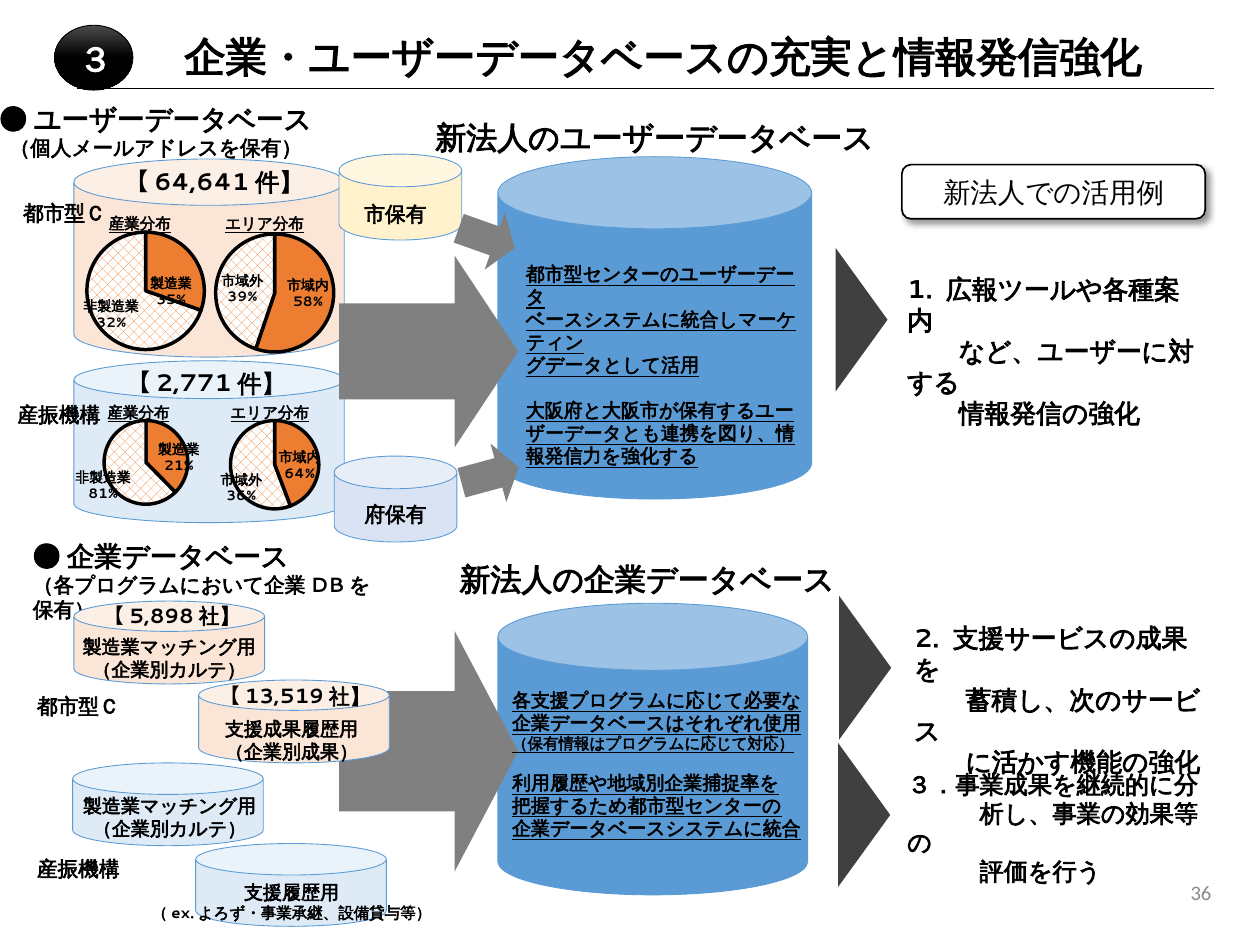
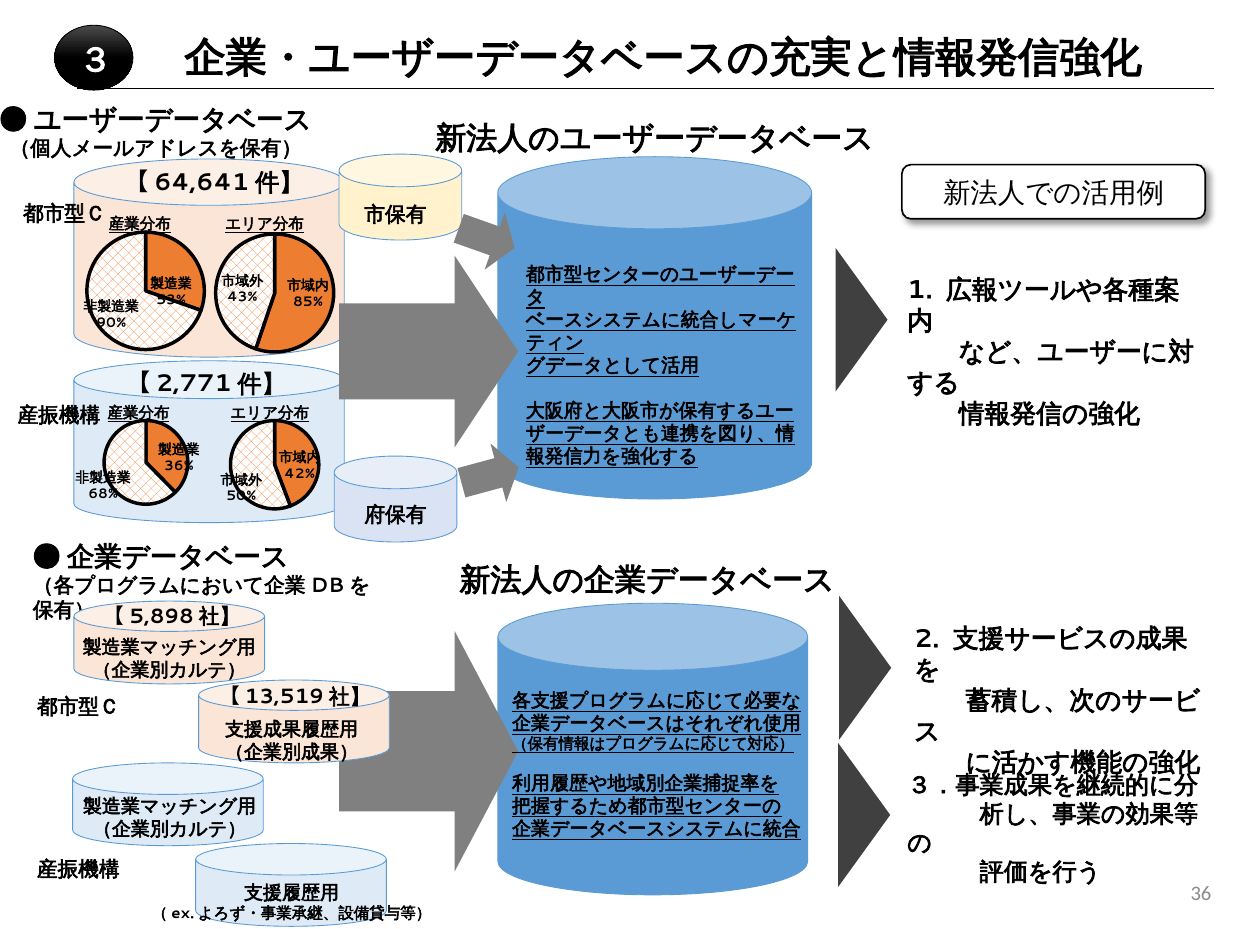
39%: 39% -> 43% (242, 297)
35%: 35% -> 53% (171, 300)
58%: 58% -> 85% (308, 302)
32%: 32% -> 90% (111, 323)
21%: 21% -> 36% (179, 466)
64%: 64% -> 42% (300, 474)
81%: 81% -> 68% (103, 494)
36%: 36% -> 50% (241, 497)
